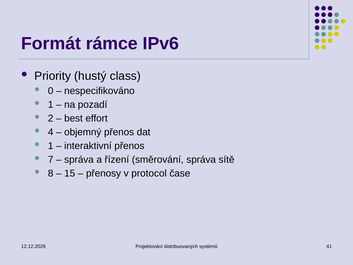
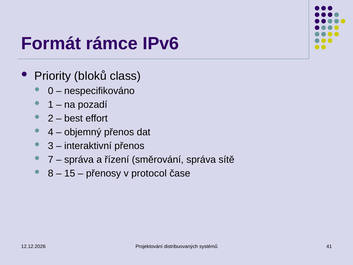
hustý: hustý -> bloků (90, 76)
1: 1 -> 3 (51, 146)
